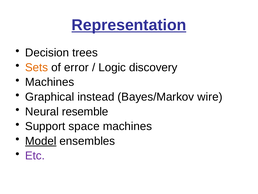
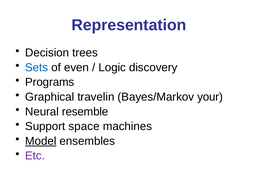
Representation underline: present -> none (129, 25)
Sets colour: orange -> blue (37, 67)
error: error -> even (76, 67)
Machines: Machines -> Programs (50, 82)
instead: instead -> travelin (96, 97)
wire: wire -> your (210, 97)
